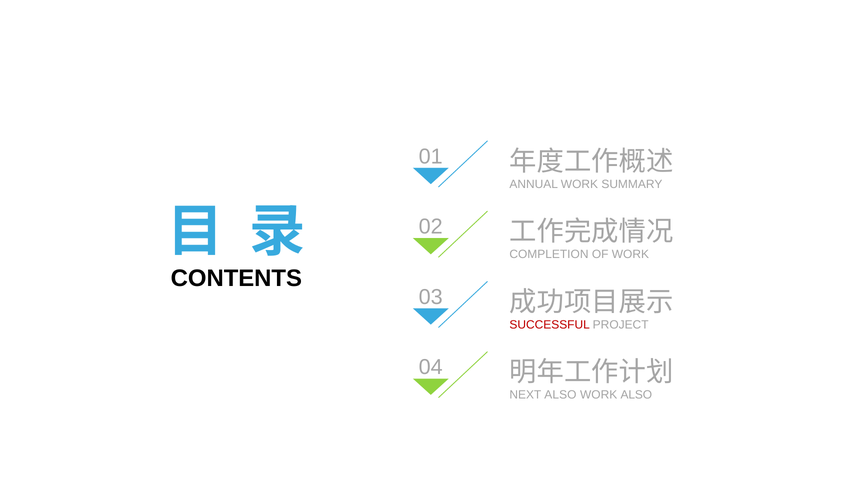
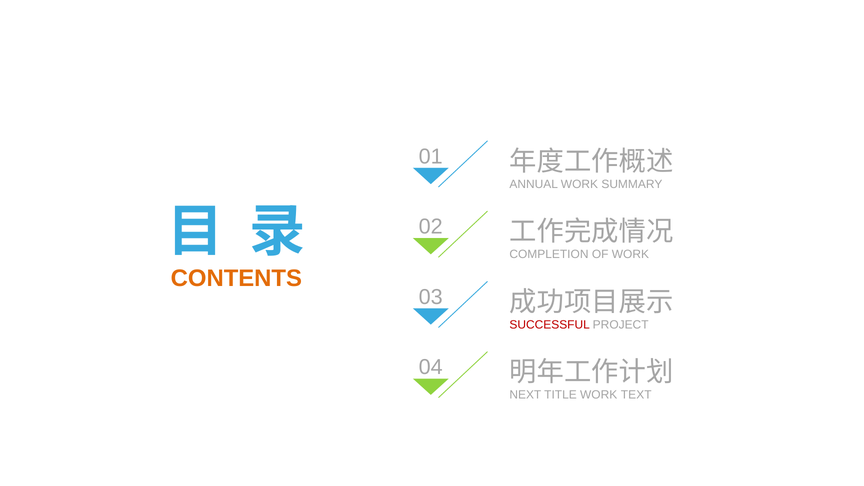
CONTENTS colour: black -> orange (236, 278)
NEXT ALSO: ALSO -> TITLE (560, 395)
WORK ALSO: ALSO -> TEXT (636, 395)
